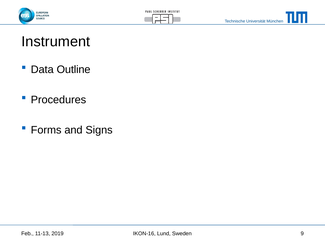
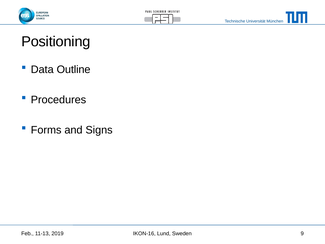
Instrument: Instrument -> Positioning (56, 42)
